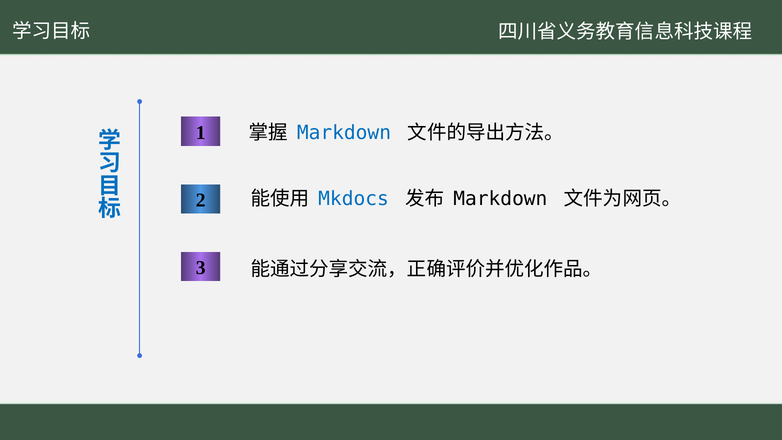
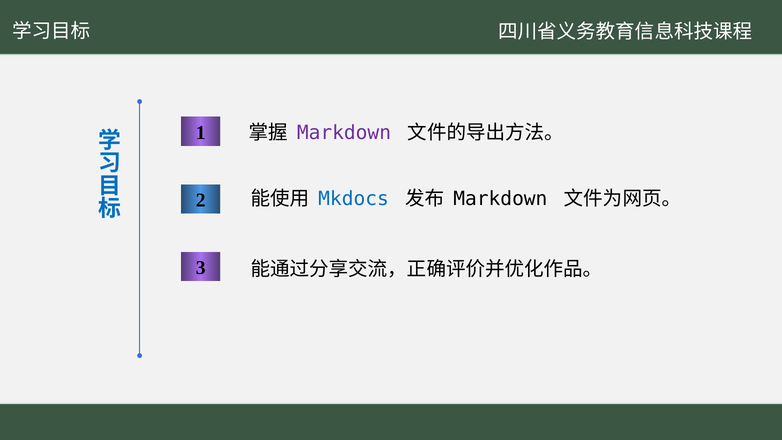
Markdown colour: blue -> purple (344, 133)
